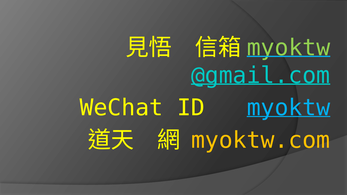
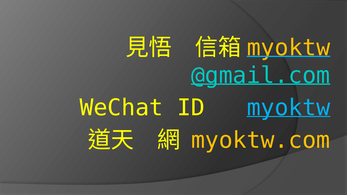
myoktw colour: light green -> yellow (289, 48)
